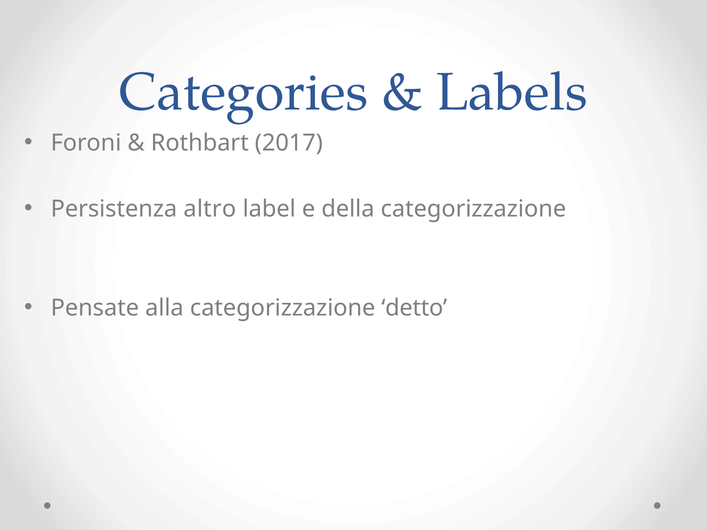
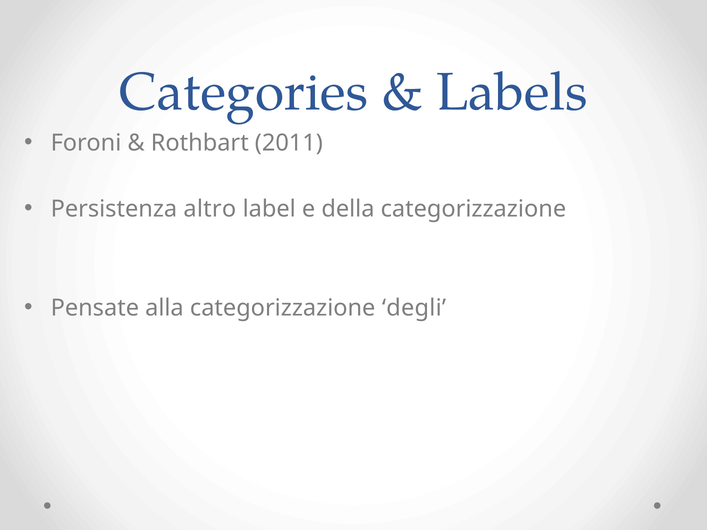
2017: 2017 -> 2011 (289, 143)
detto: detto -> degli (414, 308)
